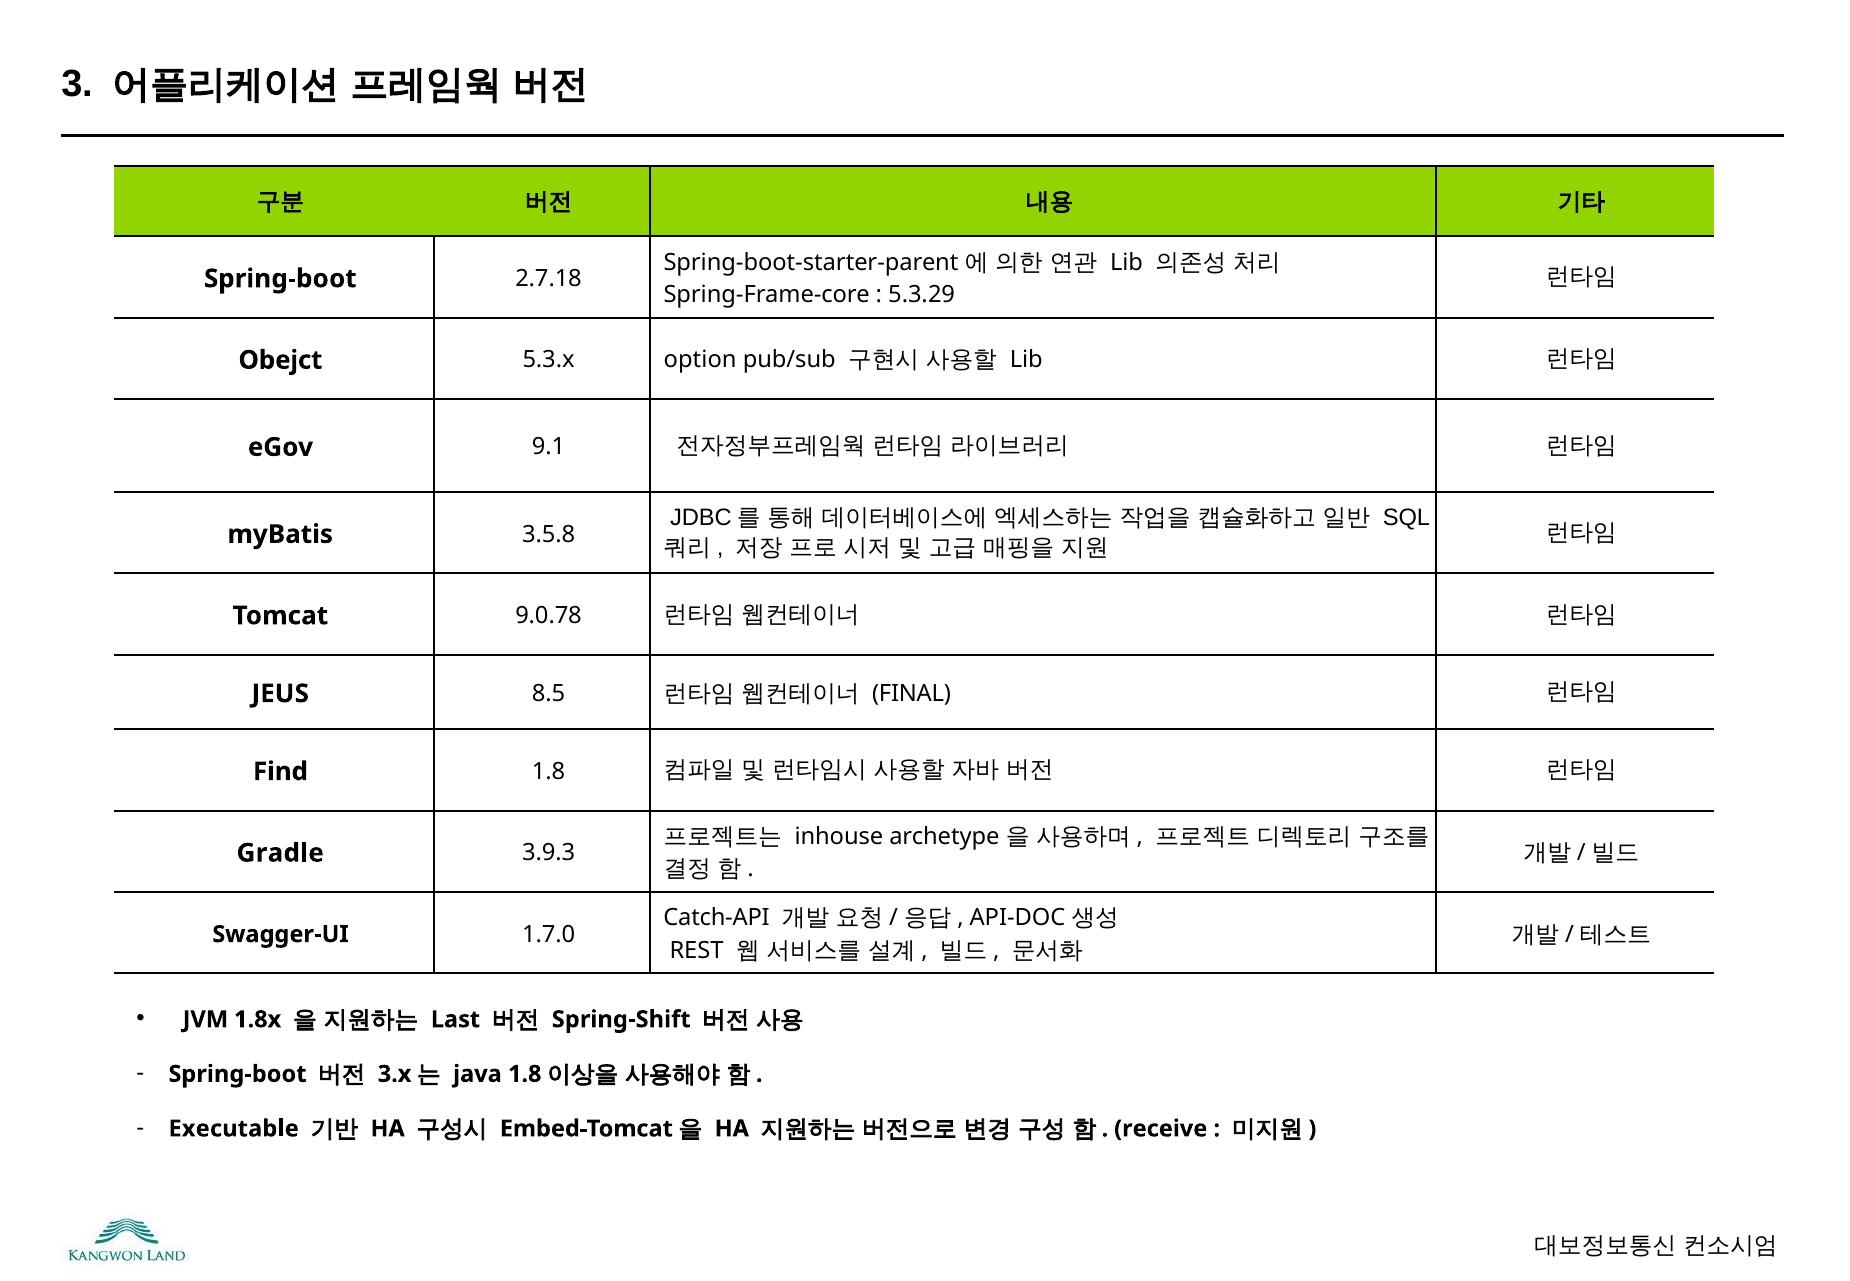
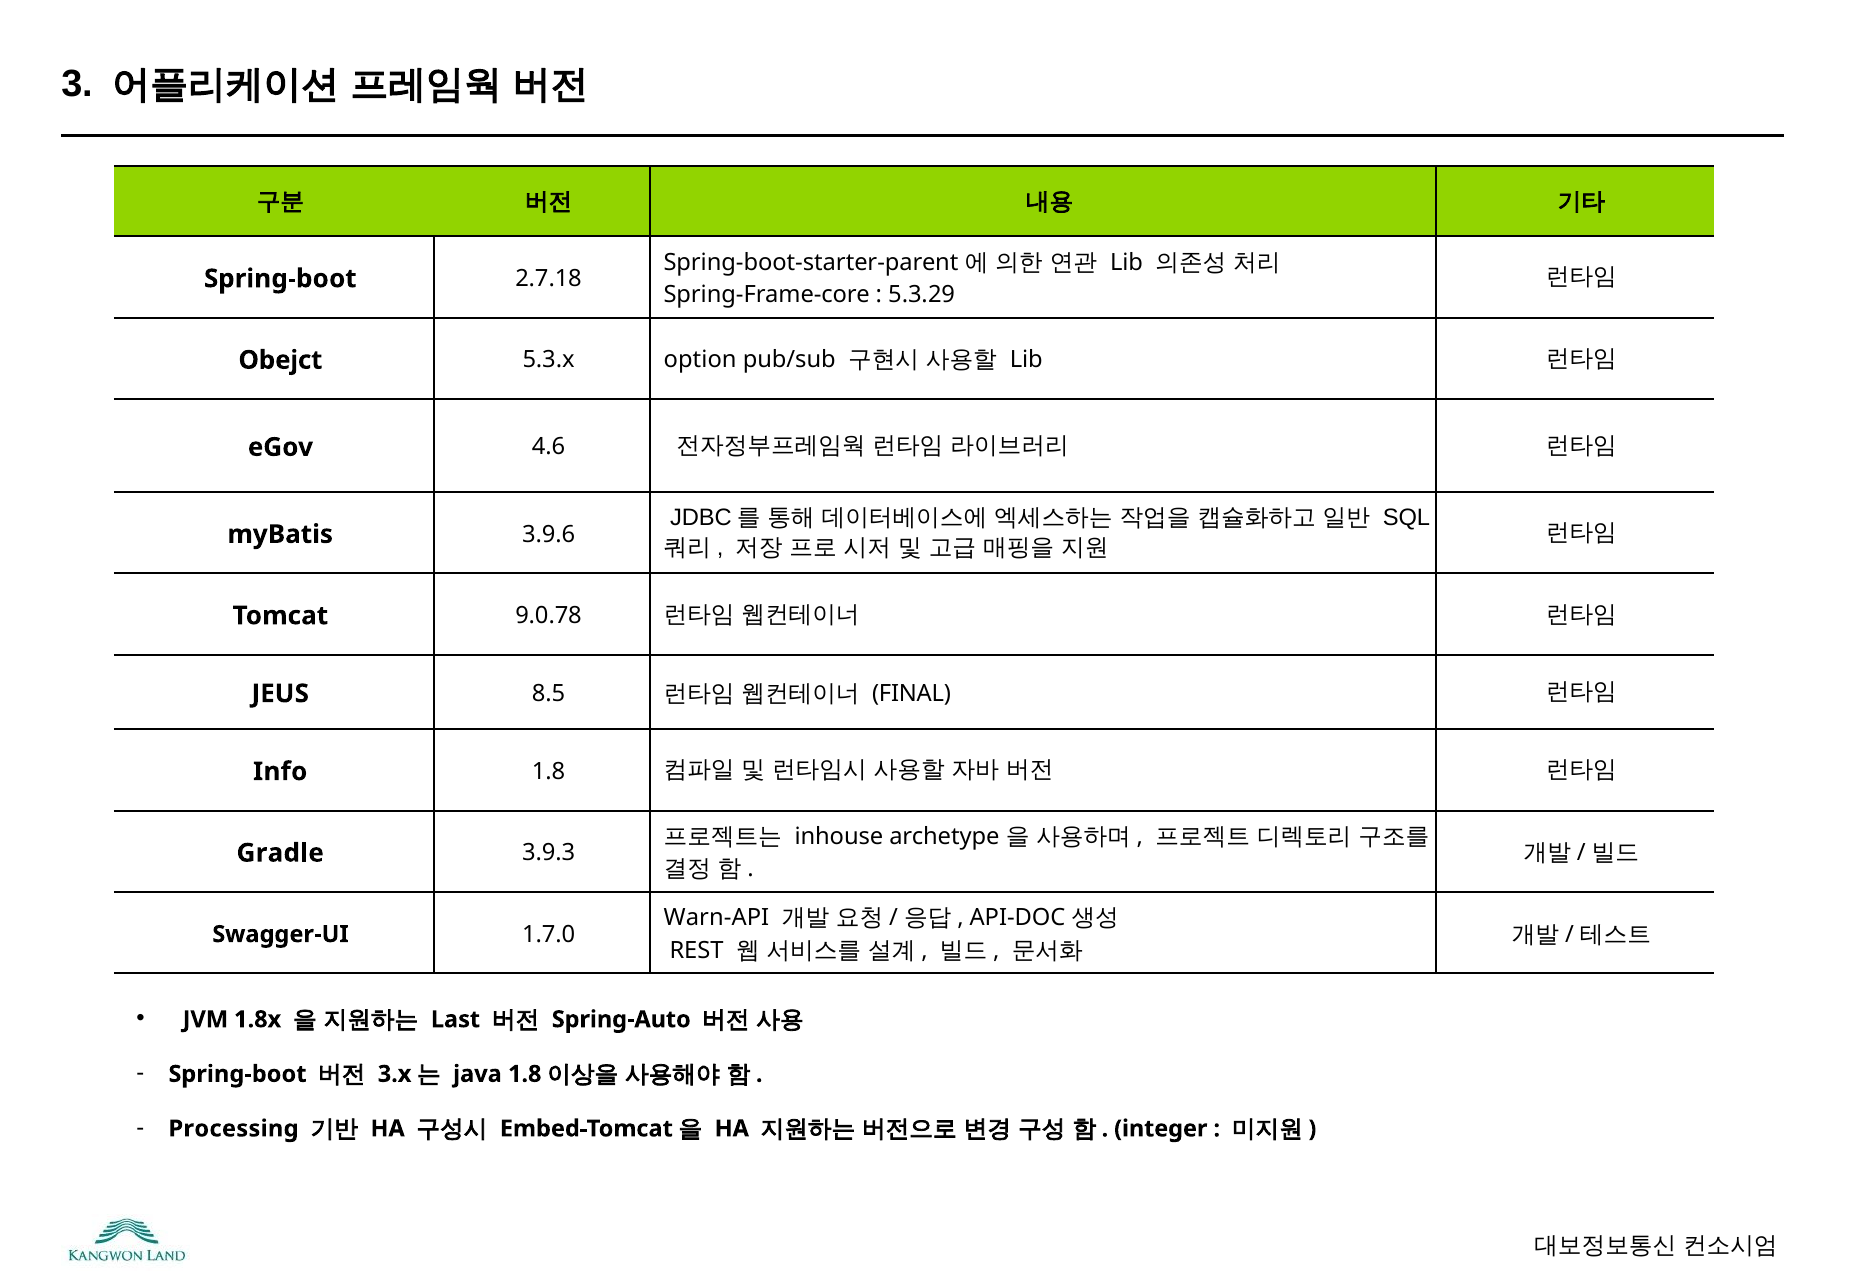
9.1: 9.1 -> 4.6 (549, 447)
3.5.8: 3.5.8 -> 3.9.6 (549, 534)
Find: Find -> Info (280, 771)
Catch-API: Catch-API -> Warn-API (716, 918)
Spring-Shift: Spring-Shift -> Spring-Auto (621, 1019)
Executable: Executable -> Processing (234, 1128)
receive: receive -> integer (1161, 1128)
